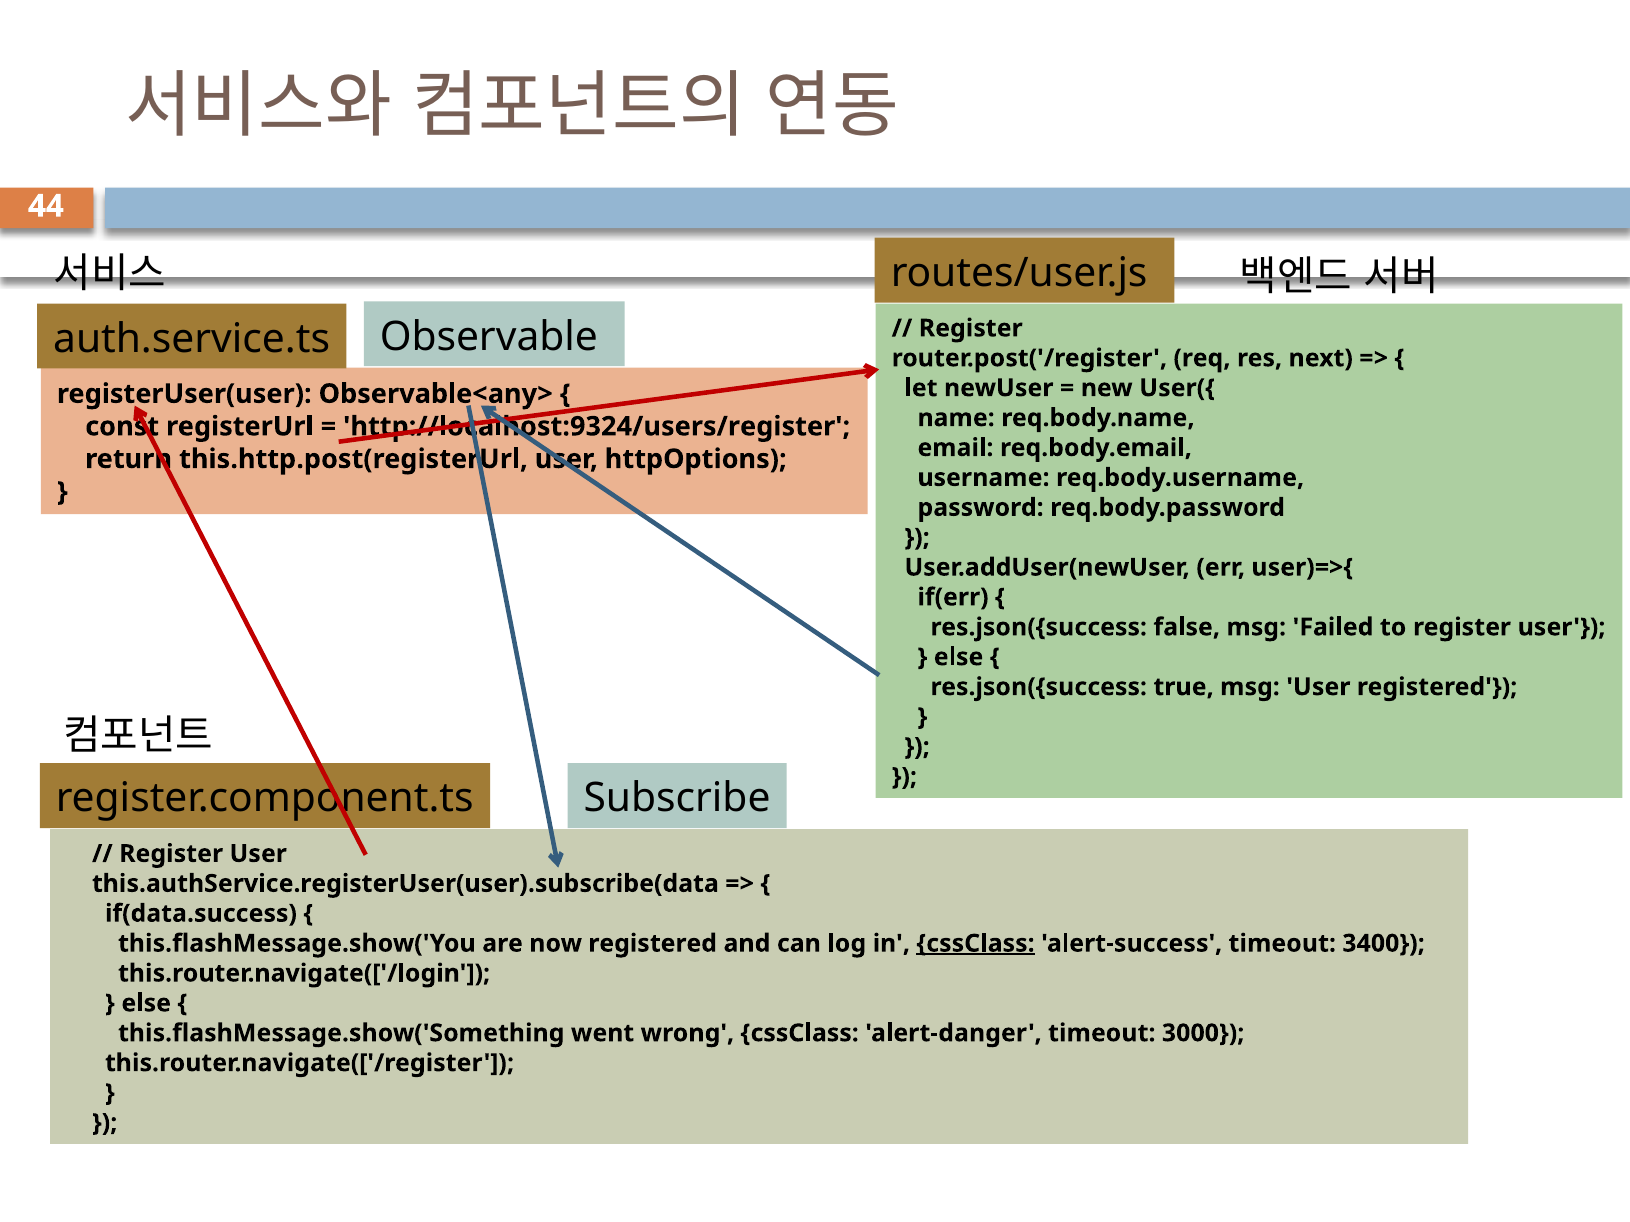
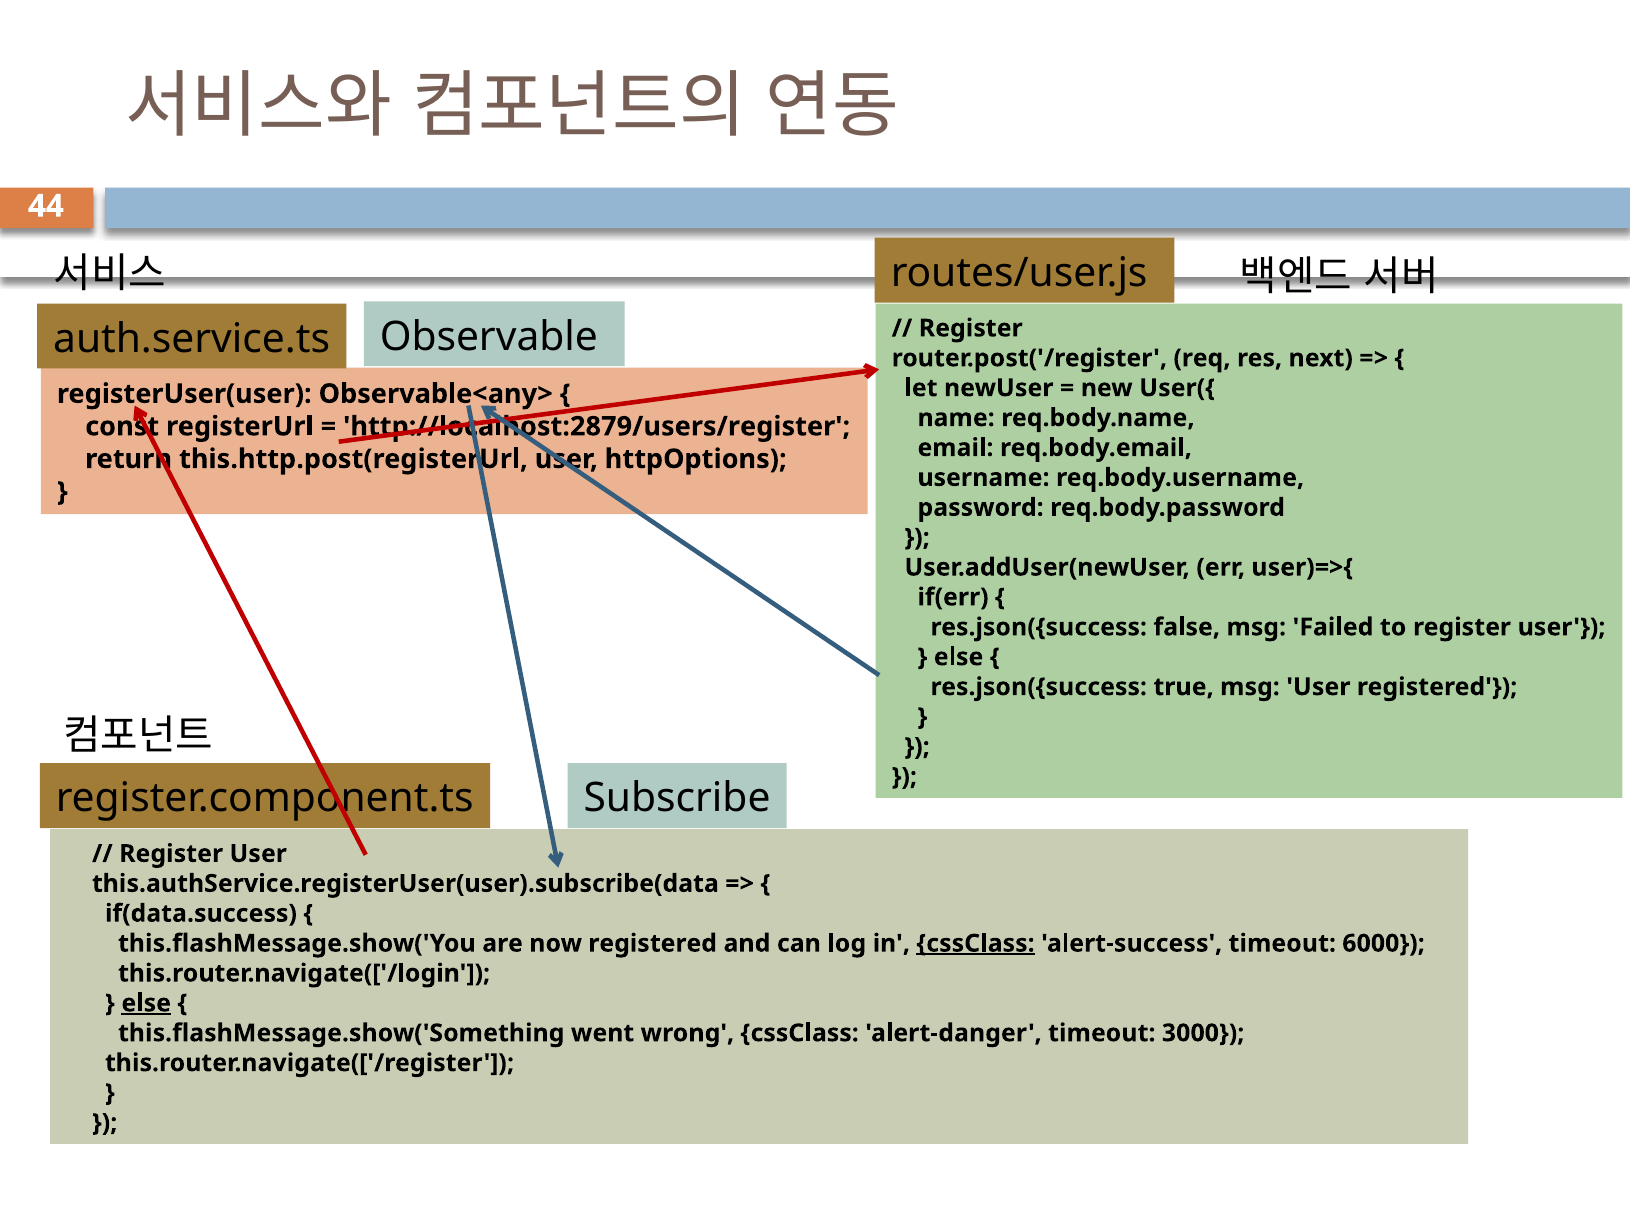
http://localhost:9324/users/register: http://localhost:9324/users/register -> http://localhost:2879/users/register (597, 427)
3400: 3400 -> 6000 (1384, 944)
else underline: none -> present (146, 1004)
